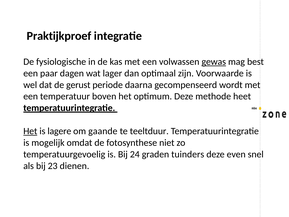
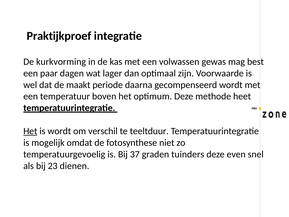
fysiologische: fysiologische -> kurkvorming (61, 62)
gewas underline: present -> none (214, 62)
gerust: gerust -> maakt (78, 85)
is lagere: lagere -> wordt (59, 131)
gaande: gaande -> verschil (103, 131)
24: 24 -> 37 (135, 154)
